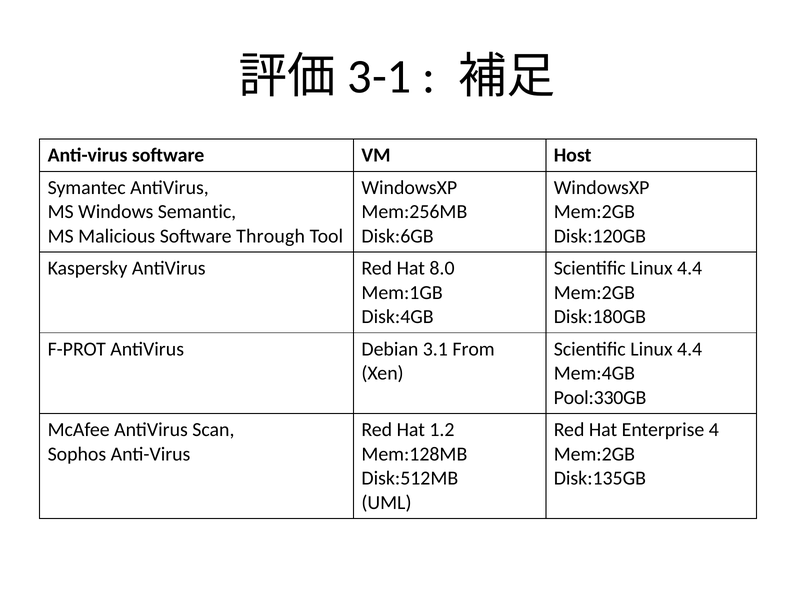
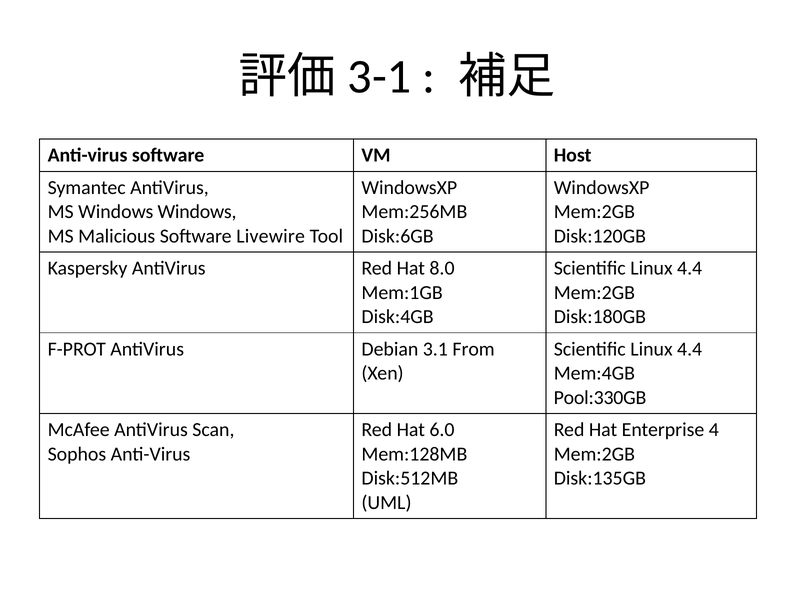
Windows Semantic: Semantic -> Windows (197, 212)
Through: Through -> Livewire (271, 236)
1.2: 1.2 -> 6.0 (442, 429)
